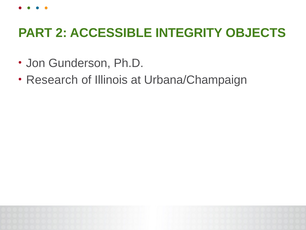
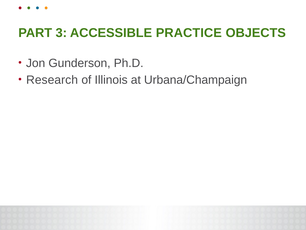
2: 2 -> 3 (61, 33)
INTEGRITY: INTEGRITY -> PRACTICE (189, 33)
